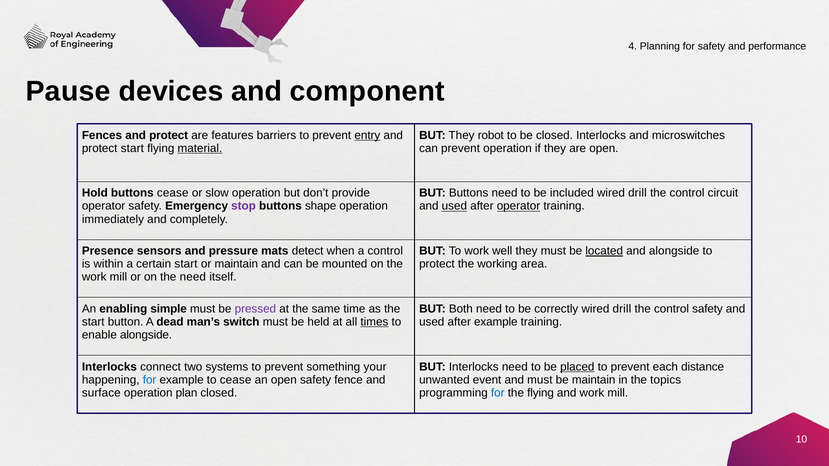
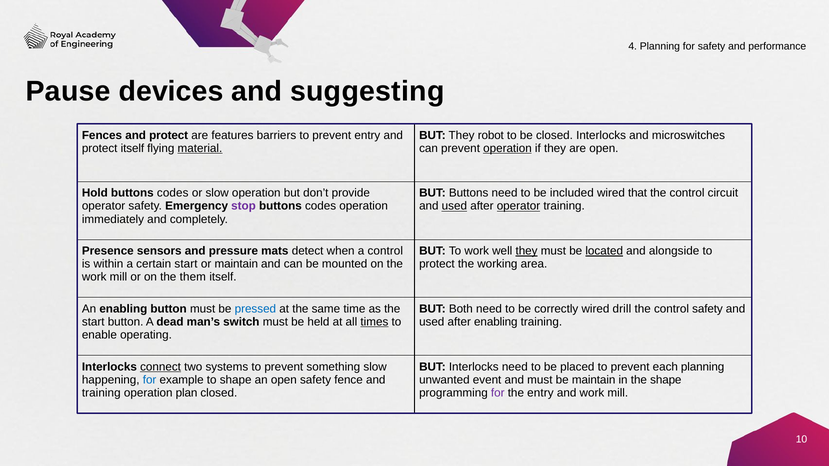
component: component -> suggesting (367, 91)
entry underline: present -> none (367, 135)
protect start: start -> itself (132, 148)
operation underline: none -> present (507, 148)
Hold buttons cease: cease -> codes (173, 193)
drill: drill -> that (638, 193)
shape: shape -> codes (321, 206)
they underline: none -> present (527, 251)
the need: need -> them (193, 277)
enabling simple: simple -> button (169, 309)
pressed colour: purple -> blue (255, 309)
after example: example -> enabling (496, 322)
enable alongside: alongside -> operating (146, 335)
connect underline: none -> present (161, 367)
something your: your -> slow (375, 367)
placed underline: present -> none (577, 367)
each distance: distance -> planning (703, 367)
to cease: cease -> shape (236, 380)
the topics: topics -> shape (666, 380)
surface: surface -> training (101, 393)
for colour: blue -> purple (498, 393)
the flying: flying -> entry (540, 393)
